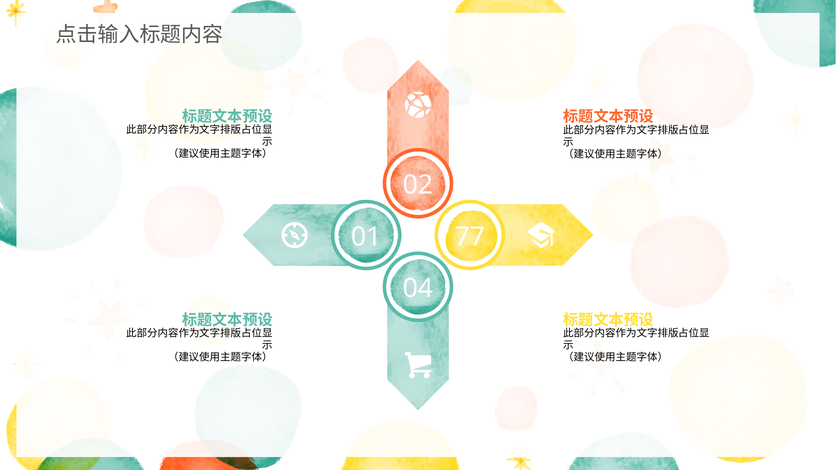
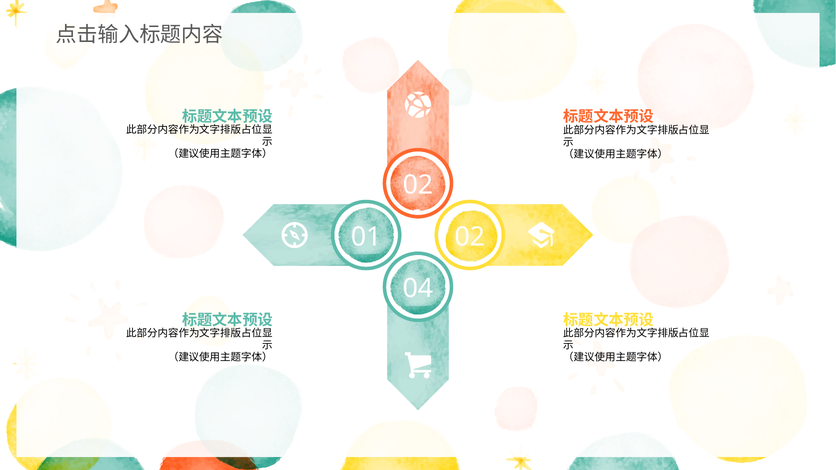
01 77: 77 -> 02 (470, 237)
